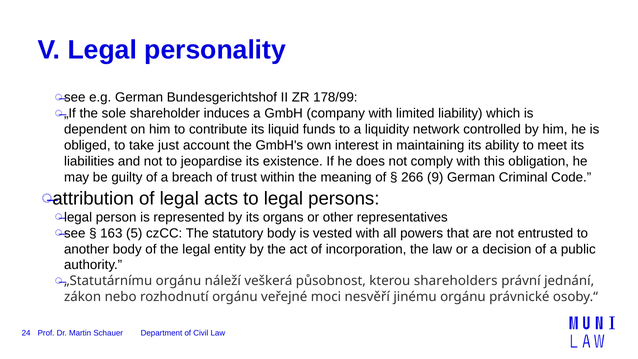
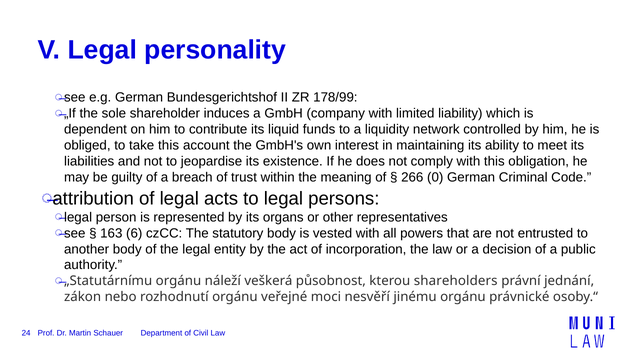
take just: just -> this (169, 145)
9: 9 -> 0 (435, 177)
5: 5 -> 6 (134, 233)
